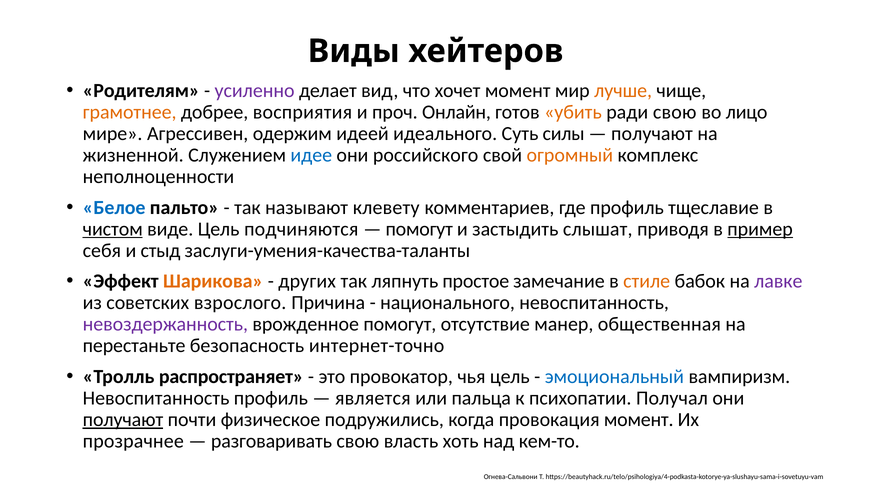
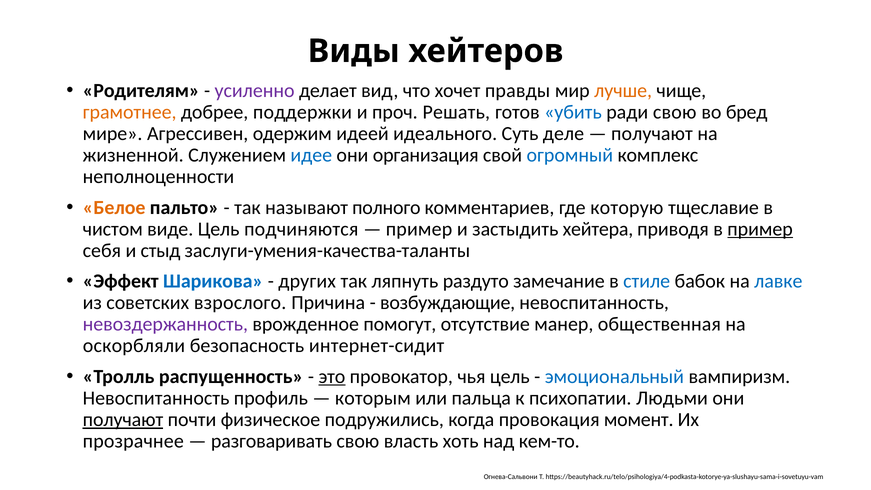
хочет момент: момент -> правды (518, 91)
восприятия: восприятия -> поддержки (302, 112)
Онлайн: Онлайн -> Решать (456, 112)
убить colour: orange -> blue (573, 112)
лицо: лицо -> бред (747, 112)
силы: силы -> деле (563, 134)
российского: российского -> организация (426, 155)
огромный colour: orange -> blue (570, 155)
Белое colour: blue -> orange (114, 207)
клевету: клевету -> полного (386, 207)
где профиль: профиль -> которую (627, 207)
чистом underline: present -> none (113, 229)
помогут: помогут -> пример (419, 229)
слышат: слышат -> хейтера (598, 229)
Шарикова colour: orange -> blue (213, 281)
простое: простое -> раздуто (476, 281)
стиле colour: orange -> blue (647, 281)
лавке colour: purple -> blue (778, 281)
национального: национального -> возбуждающие (448, 303)
перестаньте: перестаньте -> оскорбляли (134, 346)
интернет-точно: интернет-точно -> интернет-сидит (377, 346)
распространяет: распространяет -> распущенность (231, 376)
это underline: none -> present (332, 376)
является: является -> которым (373, 398)
Получал: Получал -> Людьми (672, 398)
